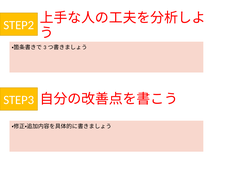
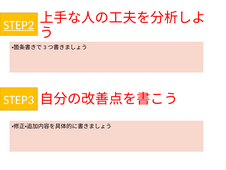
STEP2 underline: none -> present (19, 25)
